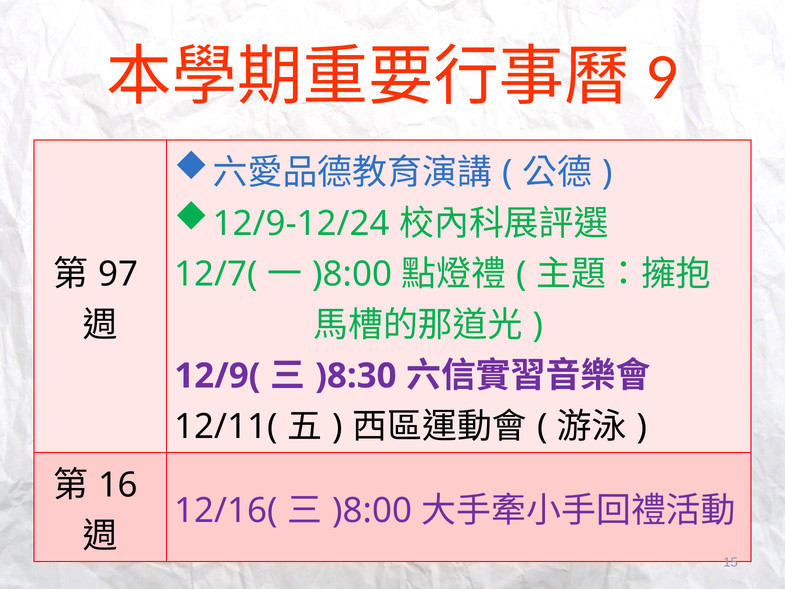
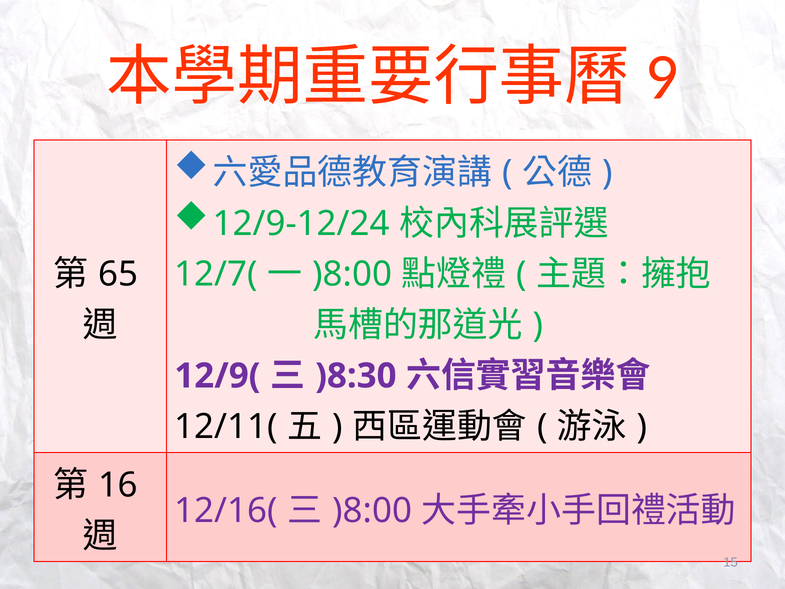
97: 97 -> 65 (118, 274)
